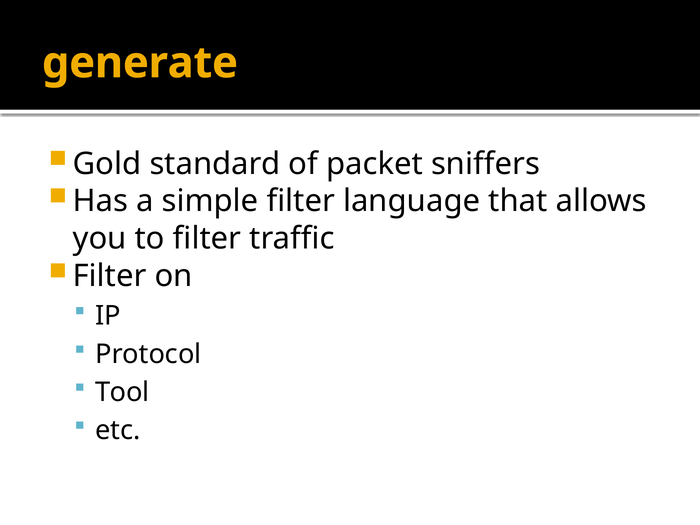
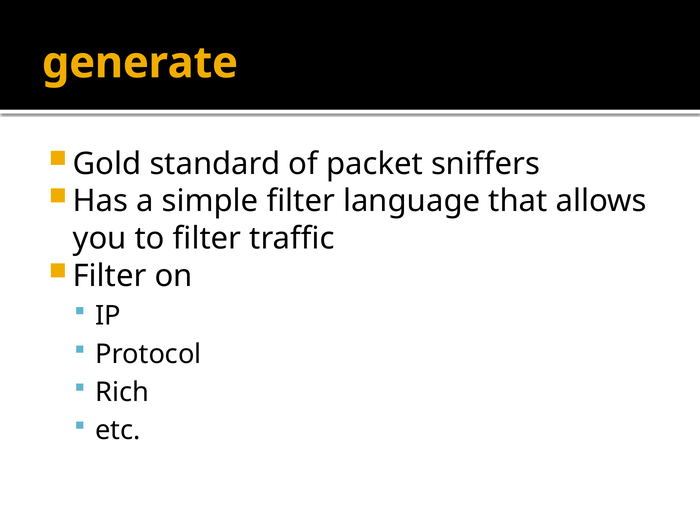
Tool: Tool -> Rich (122, 392)
